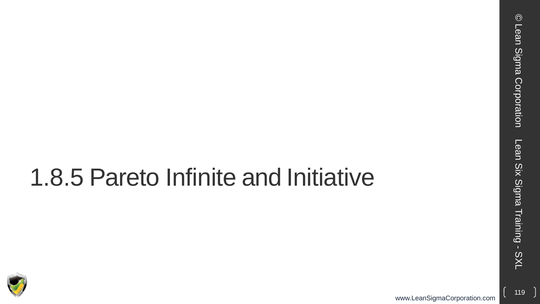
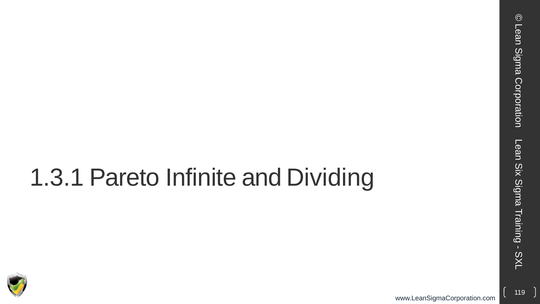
1.8.5: 1.8.5 -> 1.3.1 (57, 177)
Initiative: Initiative -> Dividing (331, 177)
